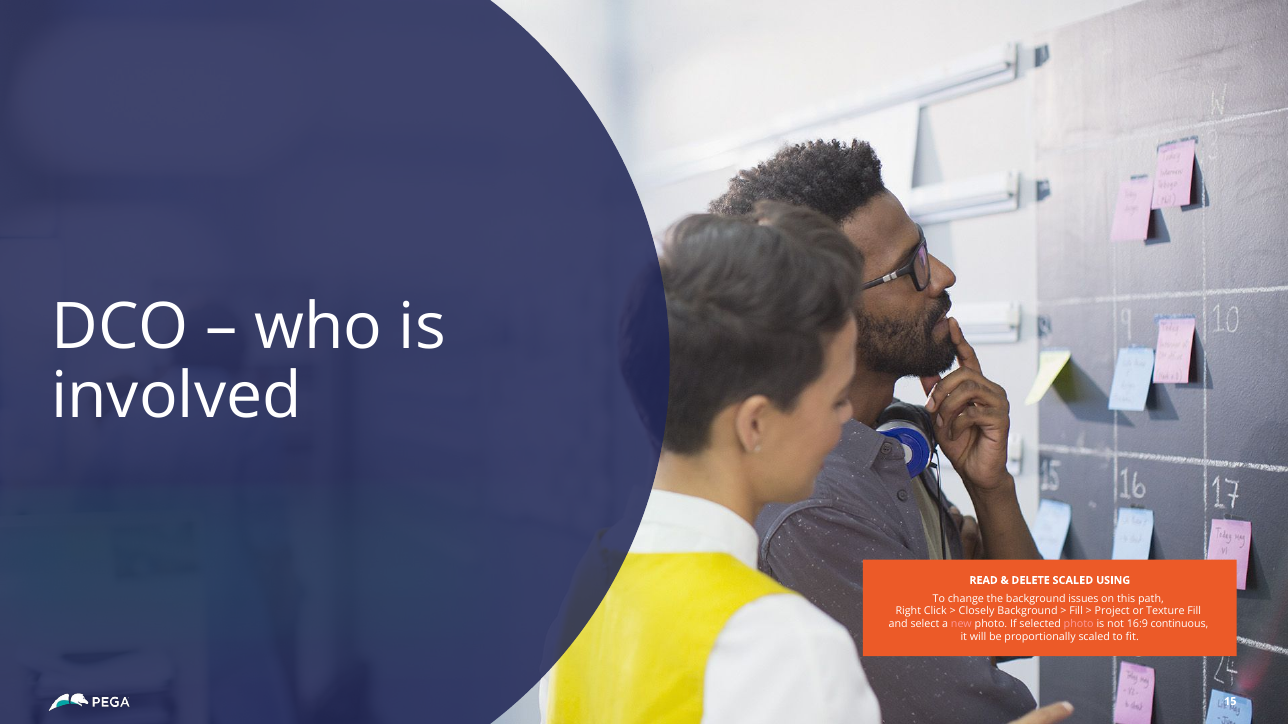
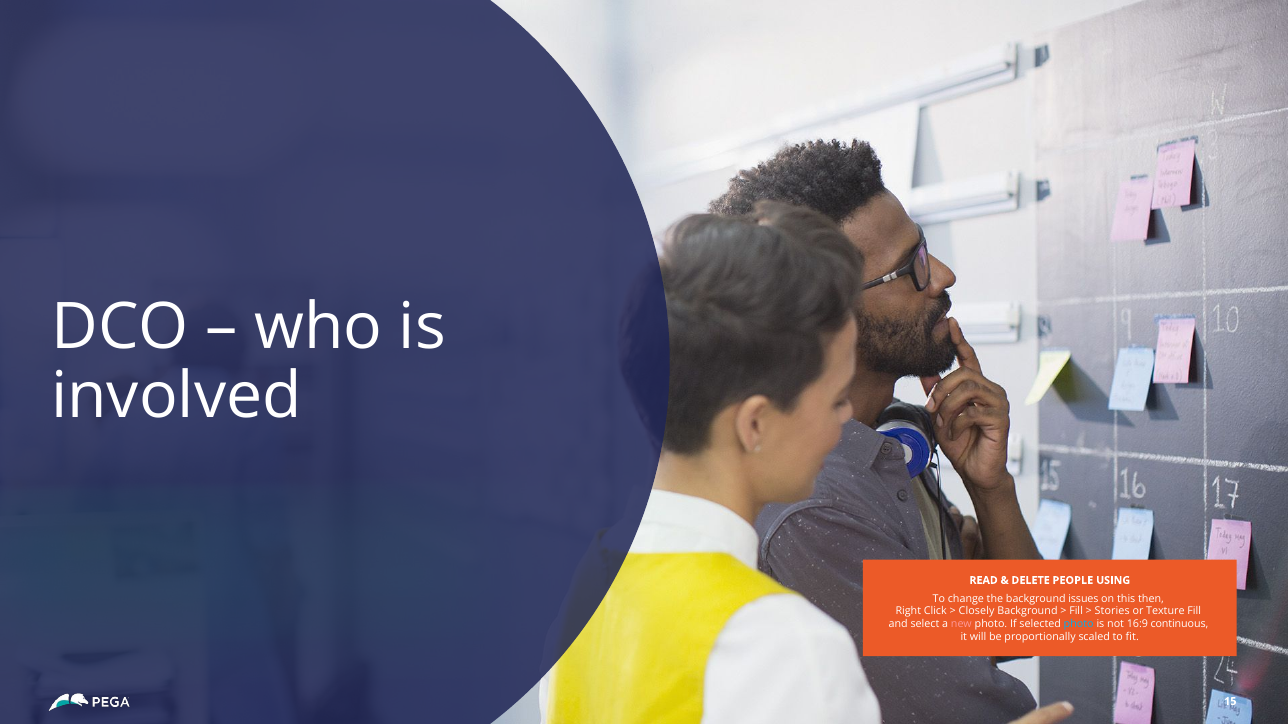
DELETE SCALED: SCALED -> PEOPLE (1073, 581)
path: path -> then (1151, 599)
Project: Project -> Stories (1112, 612)
photo colour: pink -> light blue (1079, 625)
